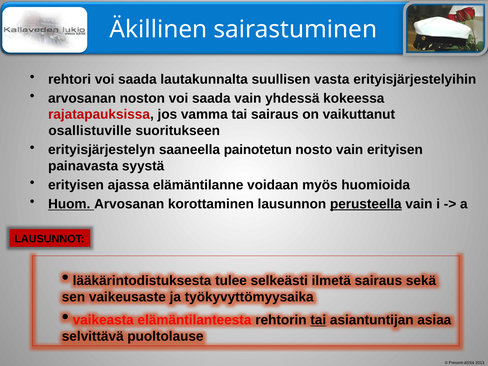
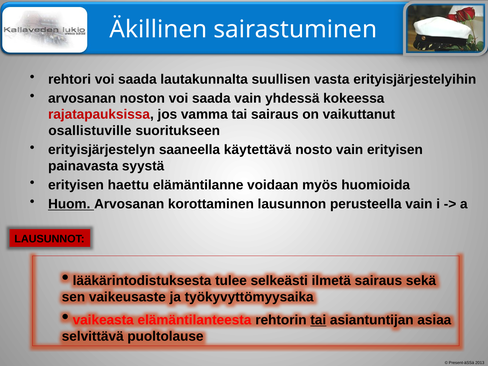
painotetun: painotetun -> käytettävä (258, 150)
ajassa: ajassa -> haettu (128, 185)
perusteella underline: present -> none (366, 204)
